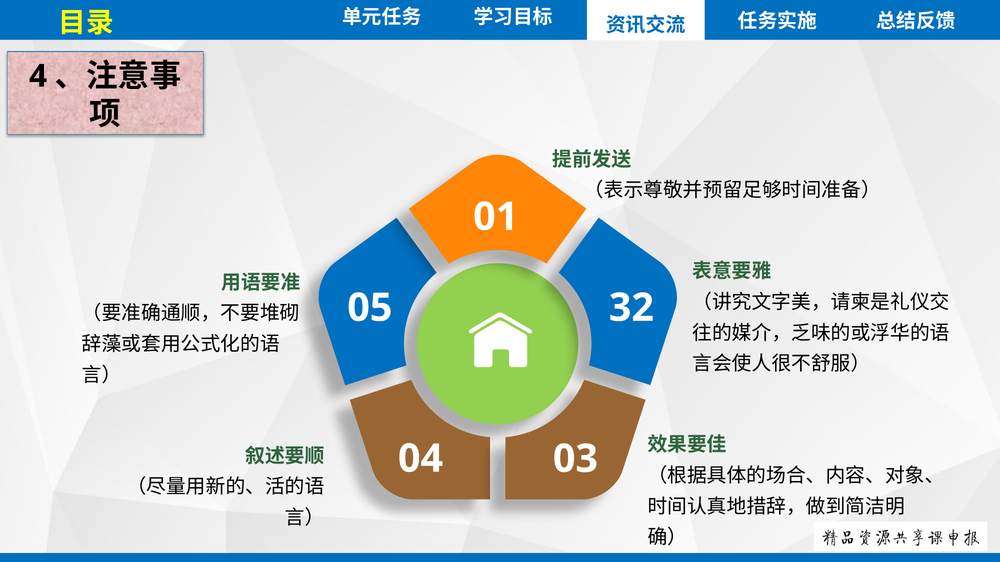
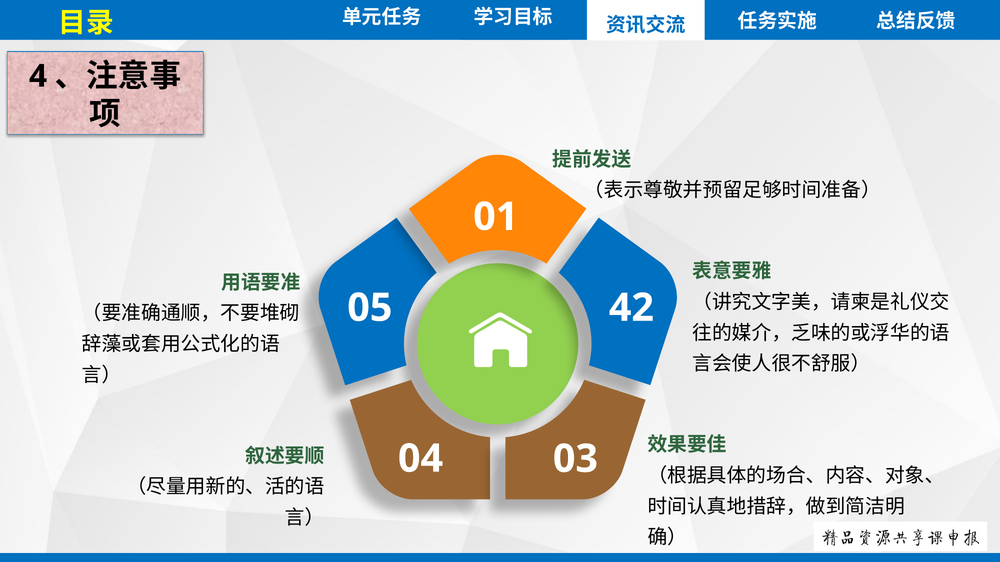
32: 32 -> 42 (631, 308)
